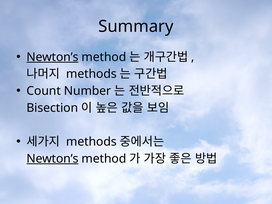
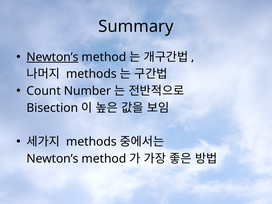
Newton’s underline: present -> none (53, 159)
